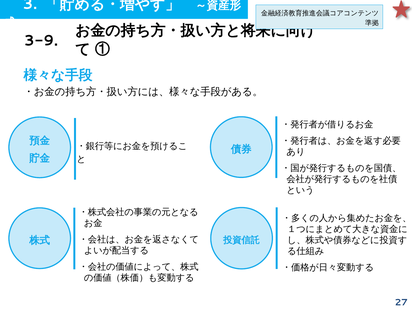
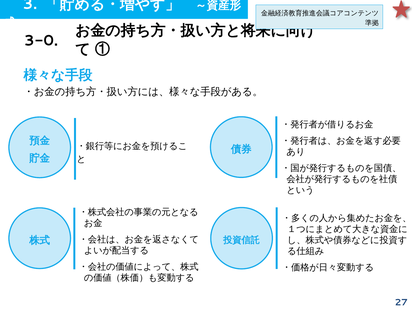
3-9: 3-9 -> 3-0 (41, 40)
